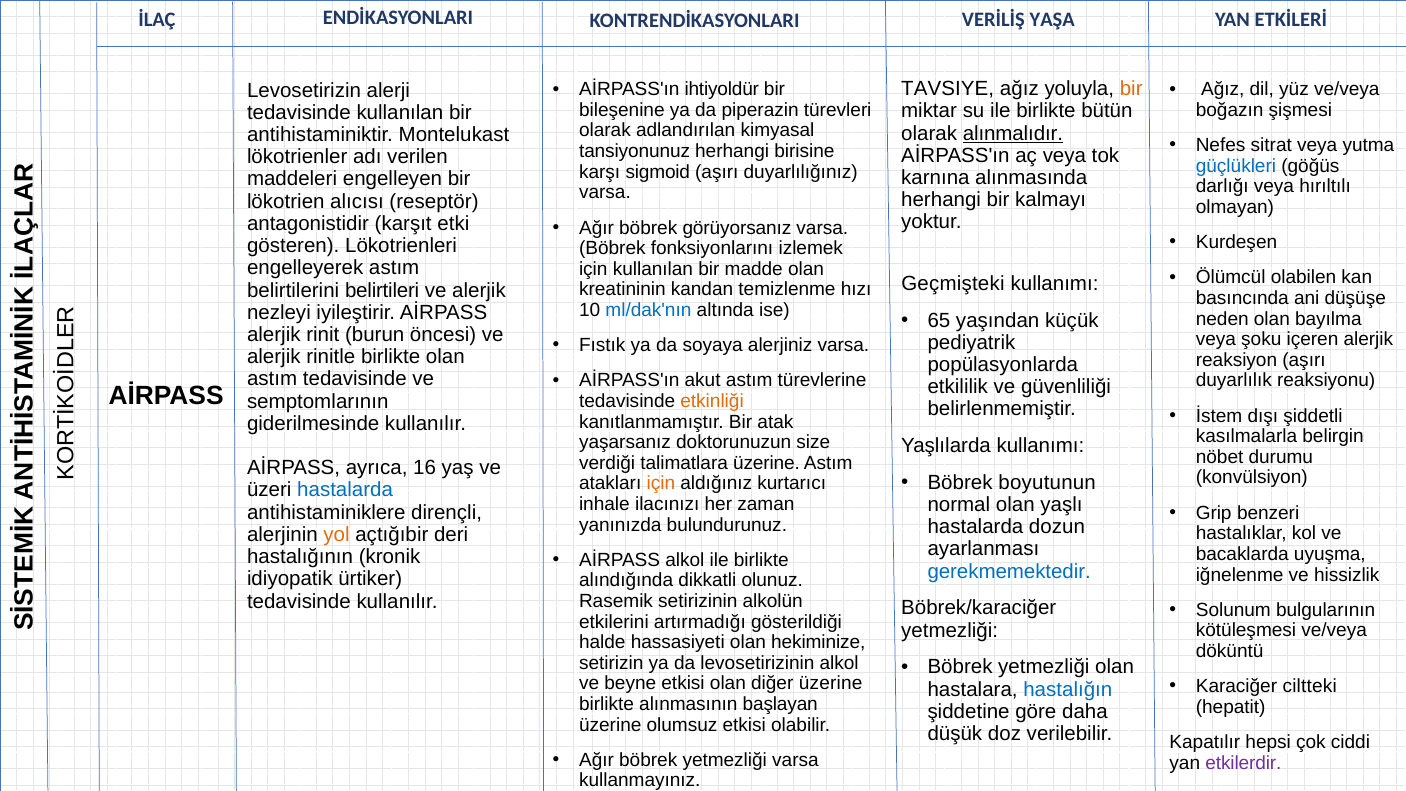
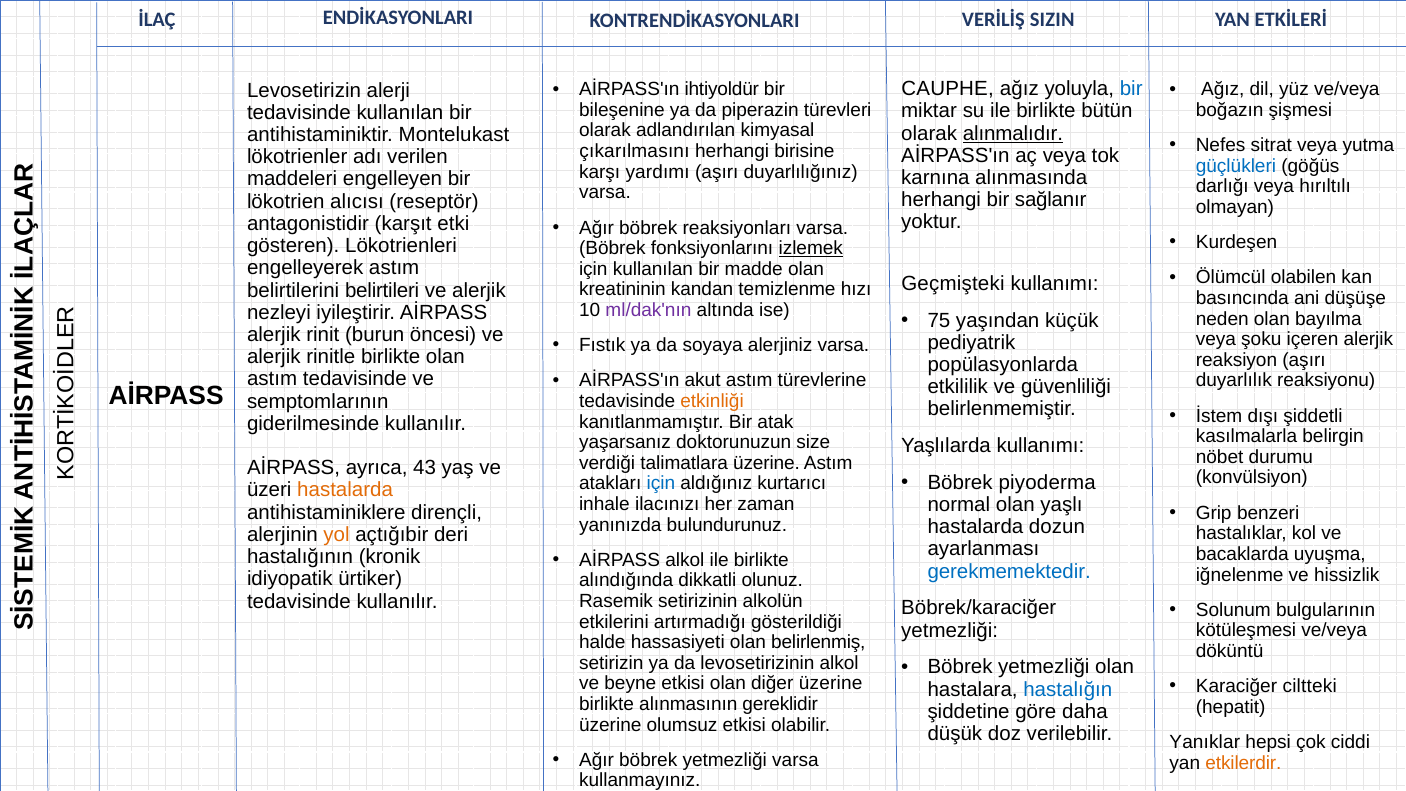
YAŞA: YAŞA -> SIZIN (1052, 20)
TAVSIYE: TAVSIYE -> CAUPHE (948, 89)
bir colour: orange -> blue (1131, 89)
tansiyonunuz: tansiyonunuz -> çıkarılmasını (634, 151)
sigmoid: sigmoid -> yardımı (658, 172)
kalmayı: kalmayı -> sağlanır (1051, 200)
görüyorsanız: görüyorsanız -> reaksiyonları (737, 228)
izlemek underline: none -> present (811, 248)
ml/dak'nın colour: blue -> purple (648, 310)
65: 65 -> 75 (939, 320)
16: 16 -> 43 (425, 468)
boyutunun: boyutunun -> piyoderma (1047, 483)
için colour: orange -> blue (661, 484)
hastalarda colour: blue -> orange (345, 490)
hekiminize: hekiminize -> belirlenmiş (818, 642)
başlayan: başlayan -> gereklidir (780, 704)
Kapatılır: Kapatılır -> Yanıklar (1205, 742)
etkilerdir colour: purple -> orange (1243, 763)
